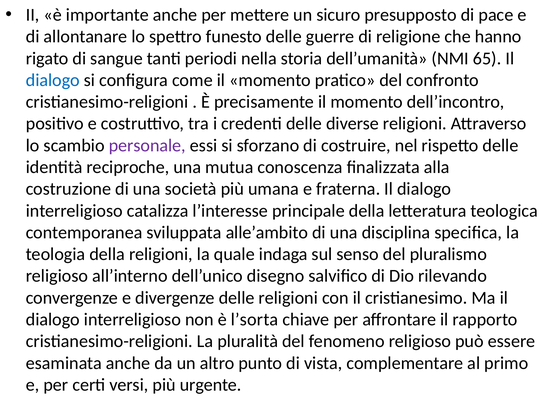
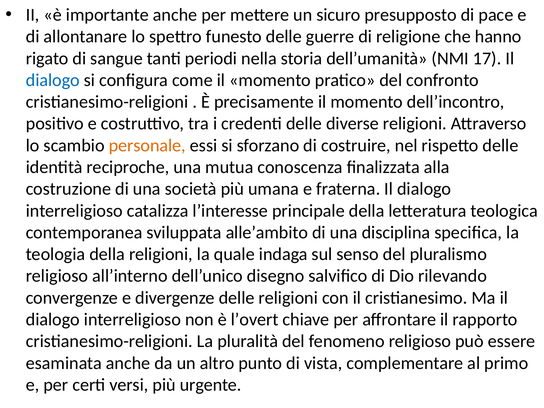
65: 65 -> 17 (487, 58)
personale colour: purple -> orange (147, 145)
l’sorta: l’sorta -> l’overt (255, 320)
